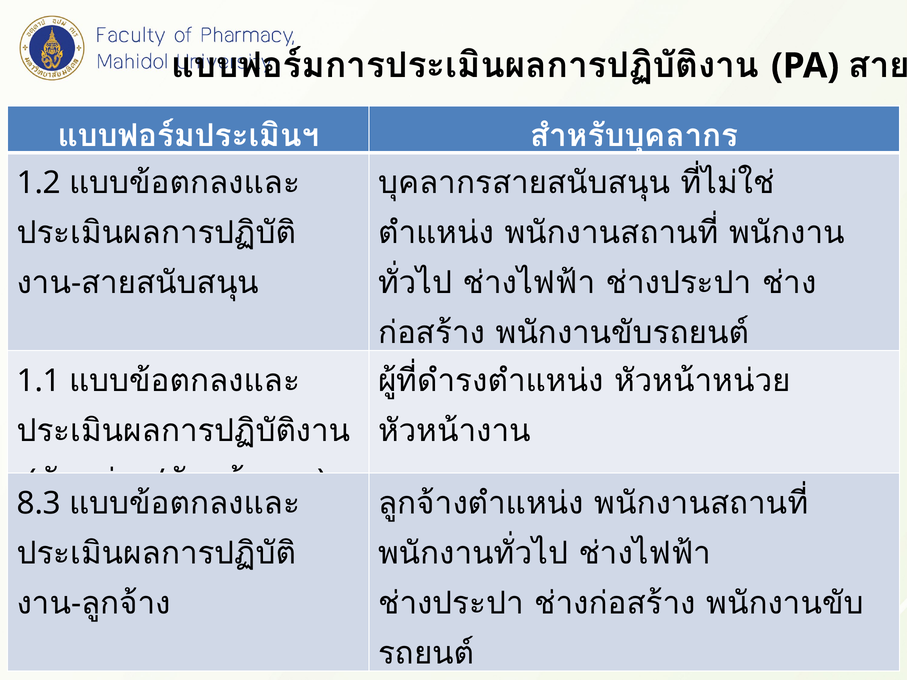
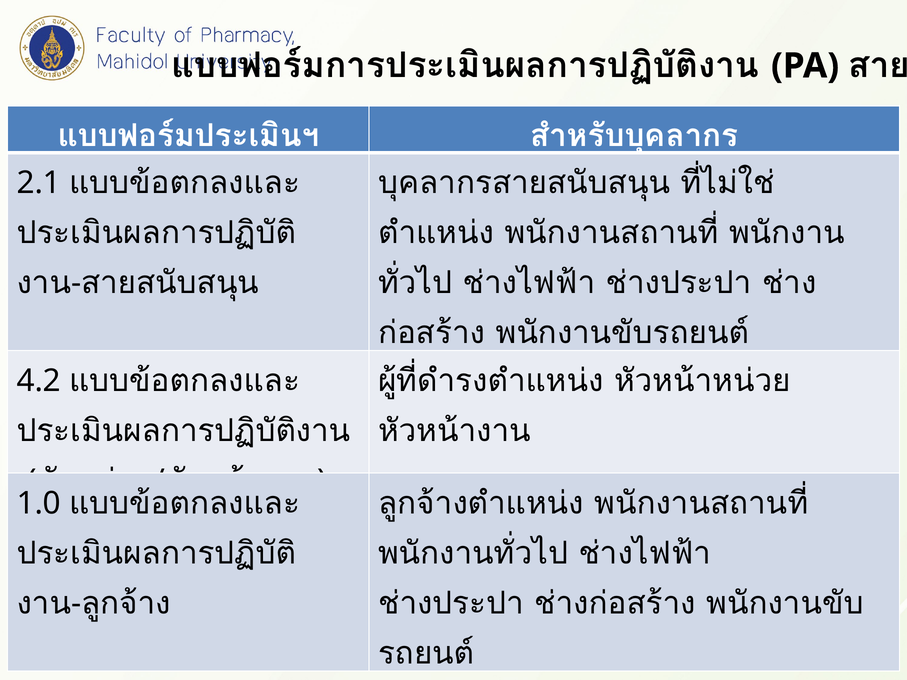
1.2: 1.2 -> 2.1 (39, 183)
1.1: 1.1 -> 4.2 (39, 381)
8.3: 8.3 -> 1.0 (39, 503)
